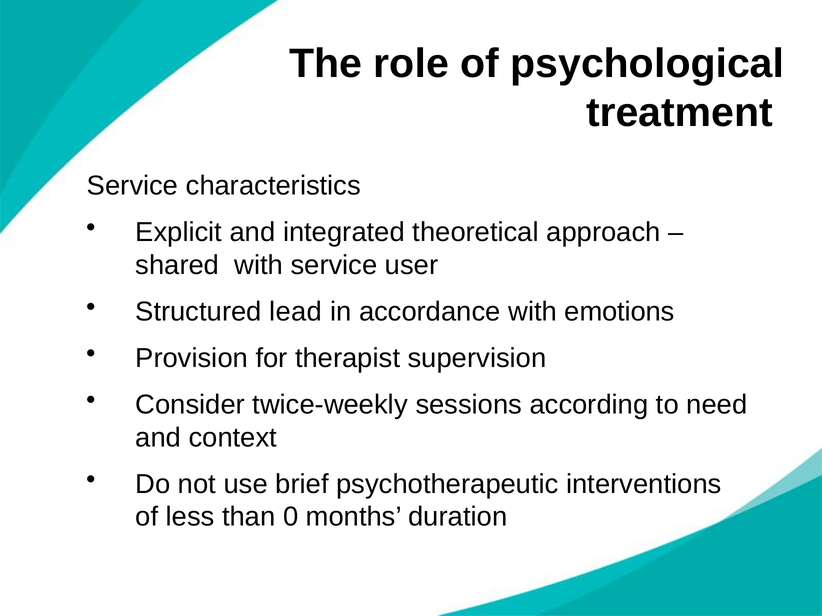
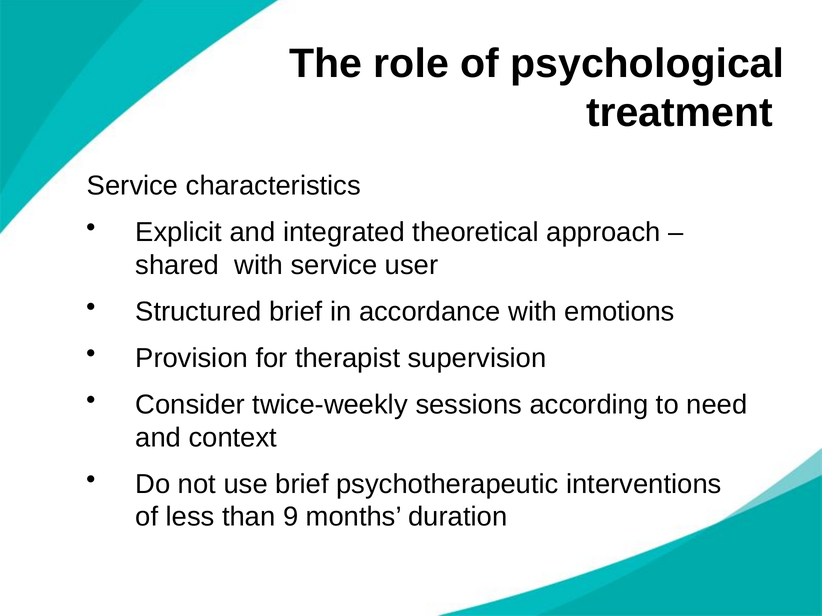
Structured lead: lead -> brief (296, 312)
0: 0 -> 9 (291, 517)
